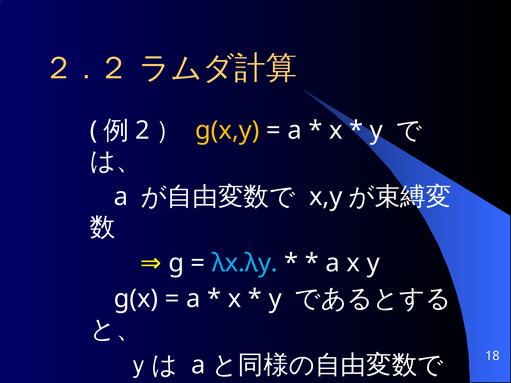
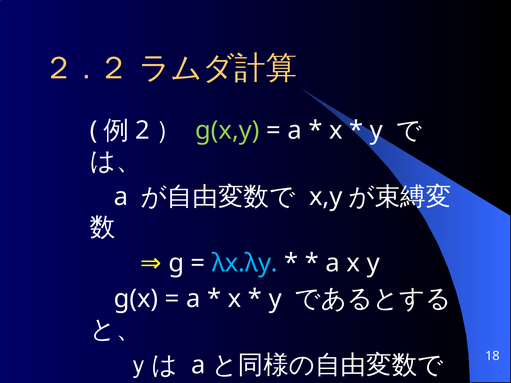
g(x,y colour: yellow -> light green (227, 130)
